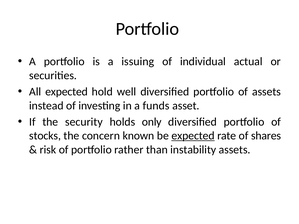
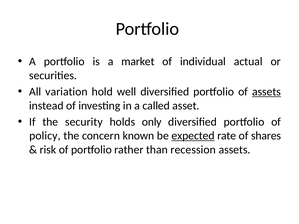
issuing: issuing -> market (138, 62)
All expected: expected -> variation (66, 92)
assets underline: none -> present (266, 92)
funds: funds -> called (156, 106)
stocks: stocks -> policy (45, 136)
instability: instability -> recession (193, 150)
